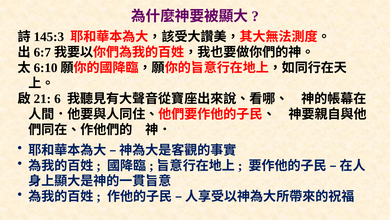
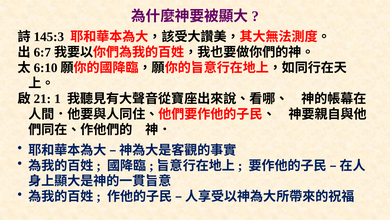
6: 6 -> 1 (57, 99)
